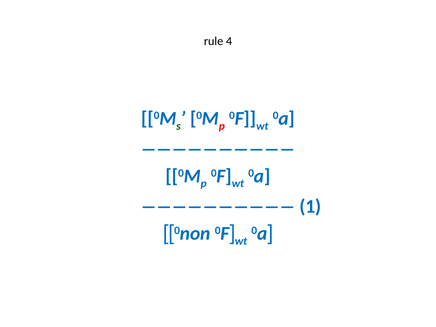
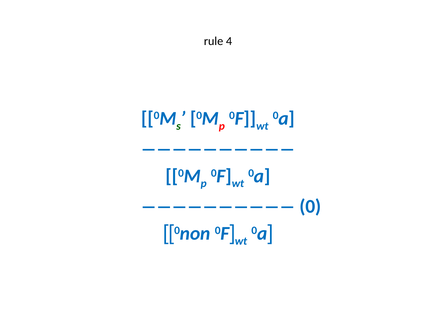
1: 1 -> 0 (310, 206)
